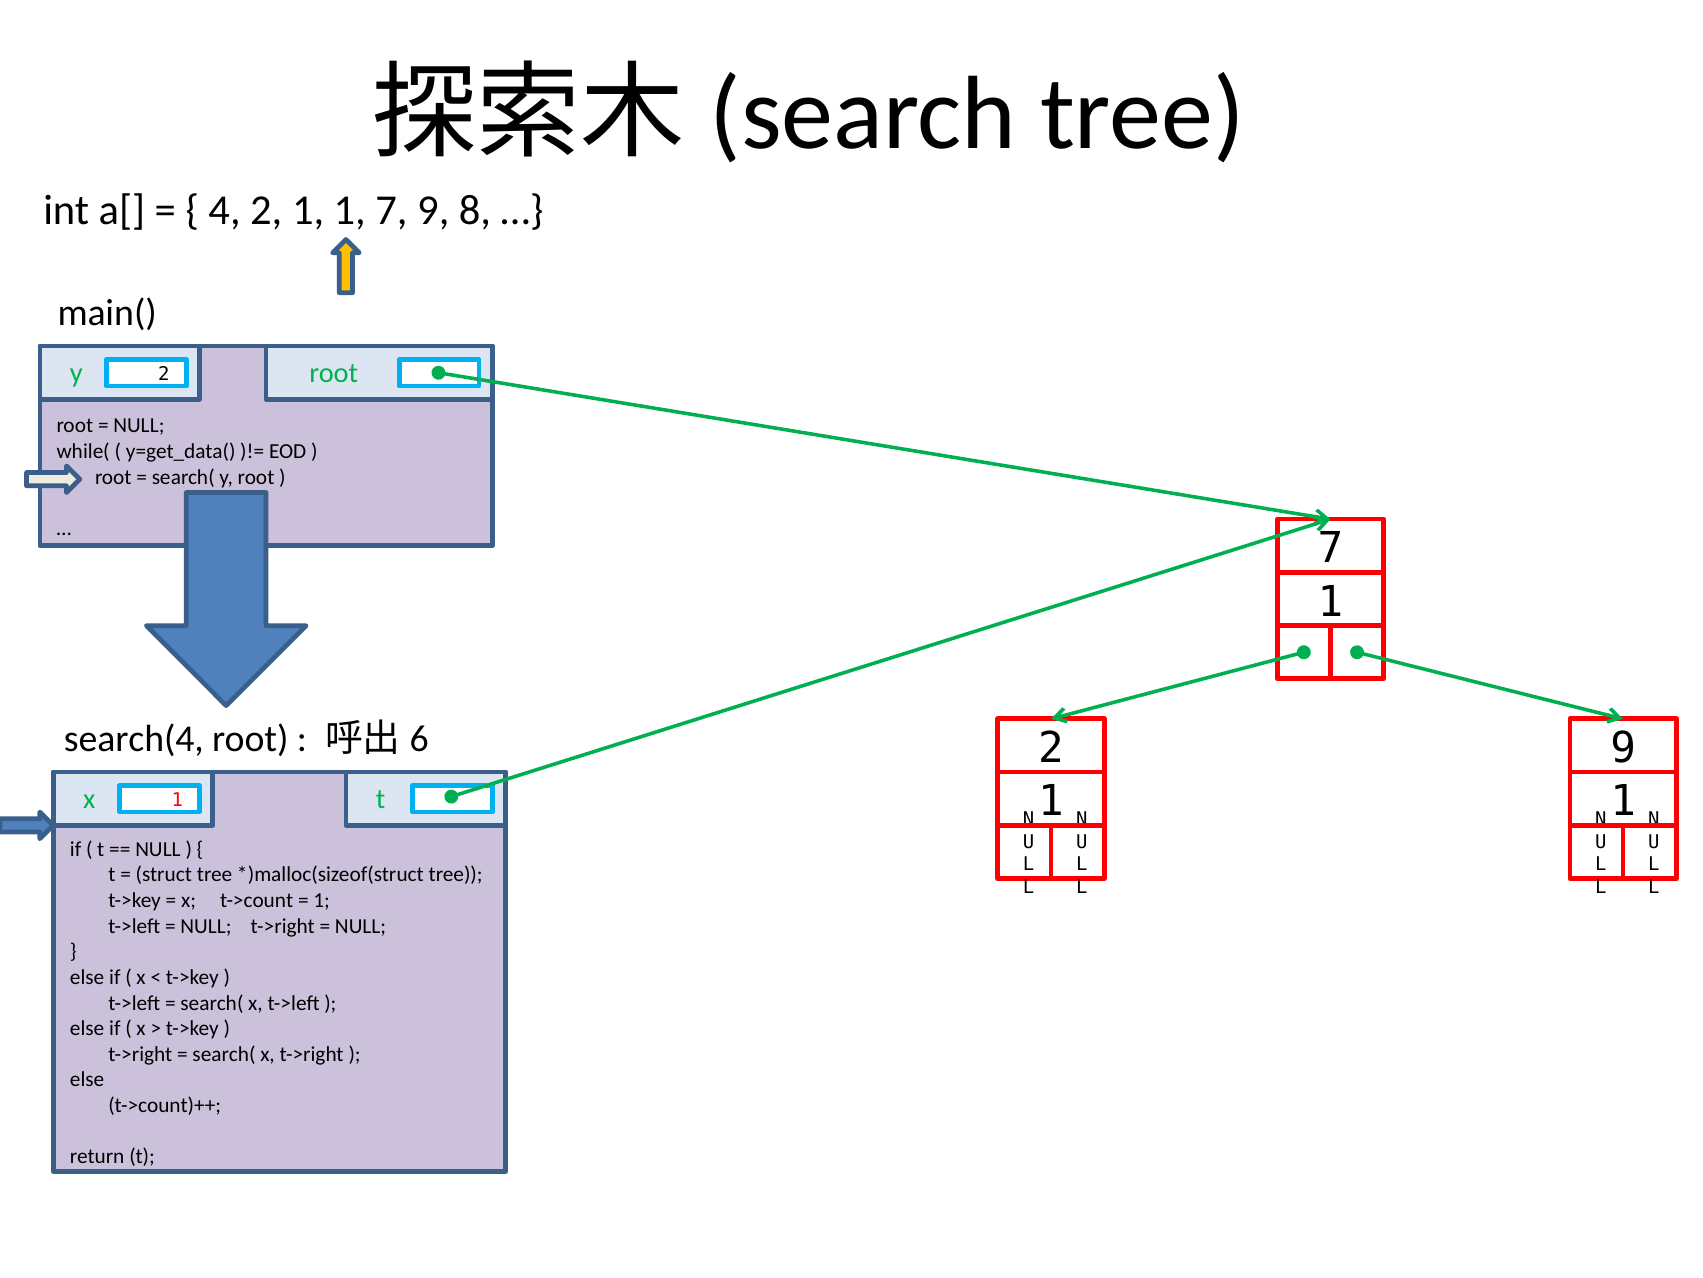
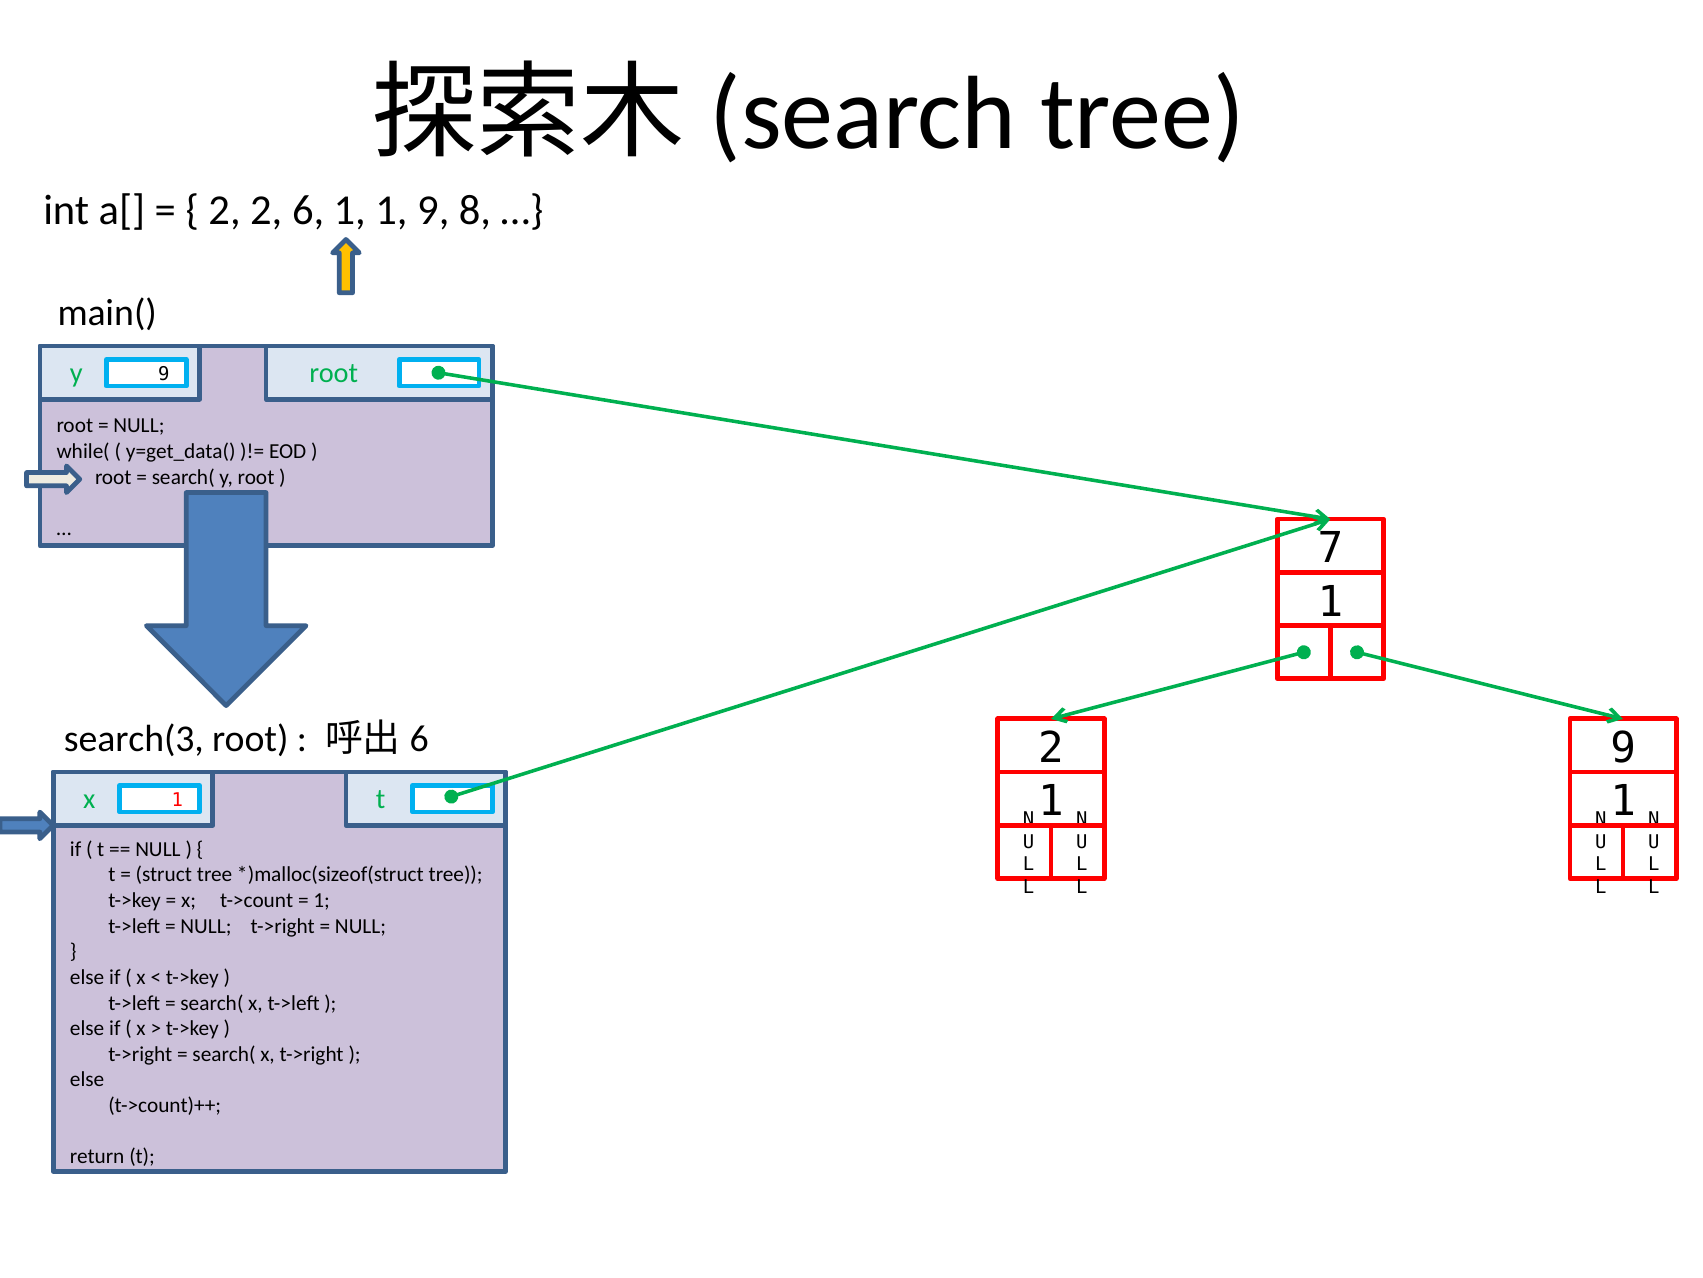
4: 4 -> 2 (225, 210)
2 1: 1 -> 6 (308, 210)
1 7: 7 -> 1 (391, 210)
y 2: 2 -> 9 (164, 374)
search(4: search(4 -> search(3 (134, 739)
